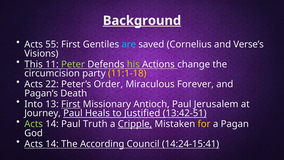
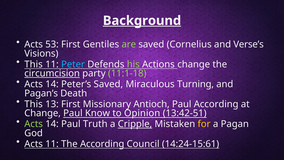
55: 55 -> 53 (52, 44)
are colour: light blue -> light green (129, 44)
Peter colour: light green -> light blue (73, 64)
circumcision underline: none -> present (52, 73)
11:1-18 colour: yellow -> light green (127, 73)
22: 22 -> 14 (52, 84)
Peter’s Order: Order -> Saved (108, 84)
Forever: Forever -> Turning (195, 84)
Into: Into -> This (34, 104)
First underline: present -> none (71, 104)
Paul Jerusalem: Jerusalem -> According (216, 104)
Journey: Journey -> Change (43, 113)
Heals: Heals -> Know (97, 113)
Justified: Justified -> Opinion (142, 113)
14: 14 -> 11 (52, 144)
14:24-15:41: 14:24-15:41 -> 14:24-15:61 (191, 144)
